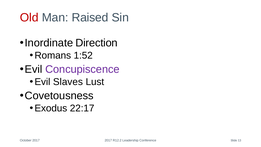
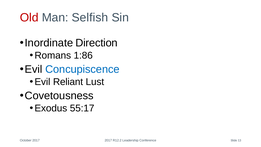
Raised: Raised -> Selfish (90, 18)
1:52: 1:52 -> 1:86 (83, 55)
Concupiscence colour: purple -> blue (82, 69)
Slaves: Slaves -> Reliant (68, 82)
22:17: 22:17 -> 55:17 (82, 108)
